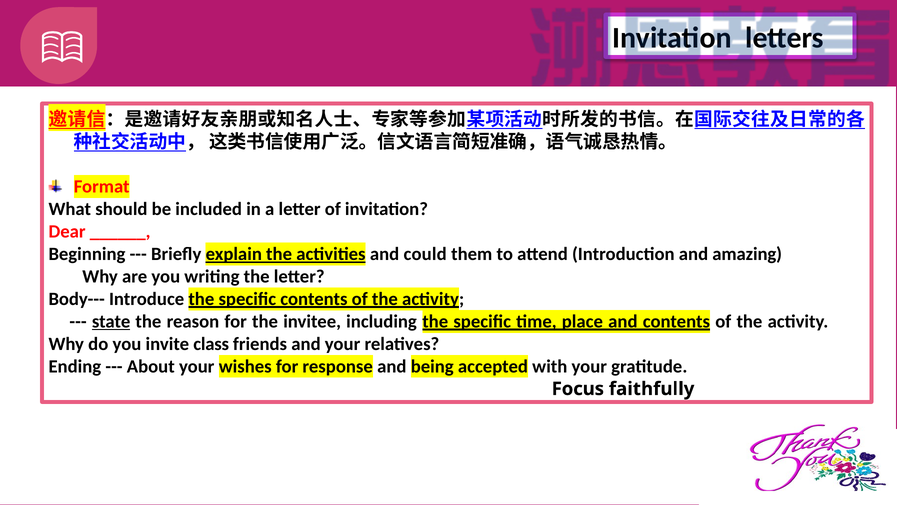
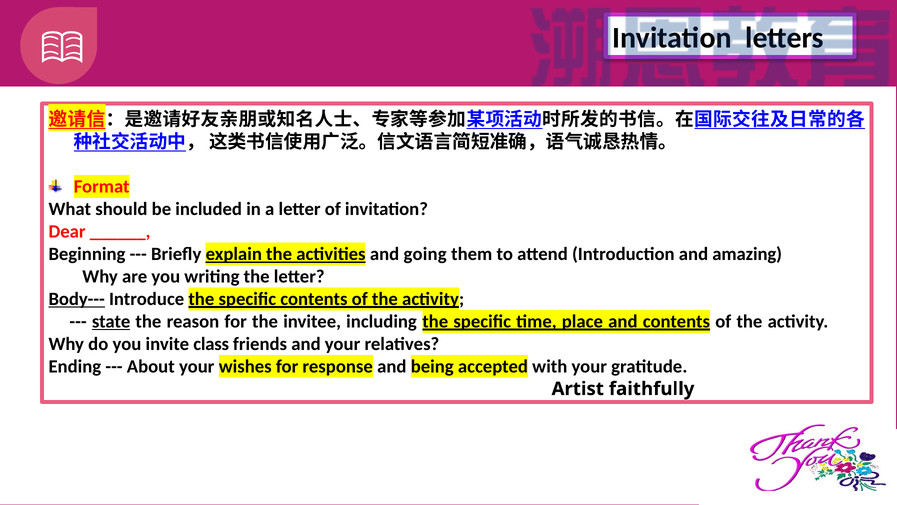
could: could -> going (425, 254)
Body--- underline: none -> present (77, 299)
Focus: Focus -> Artist (578, 389)
